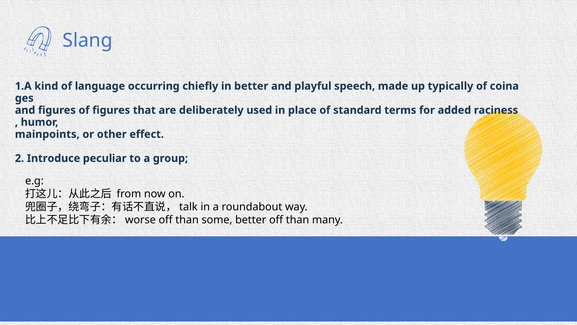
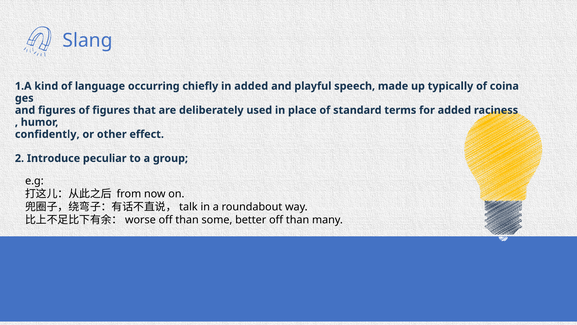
in better: better -> added (251, 86)
mainpoints: mainpoints -> confidently (47, 134)
